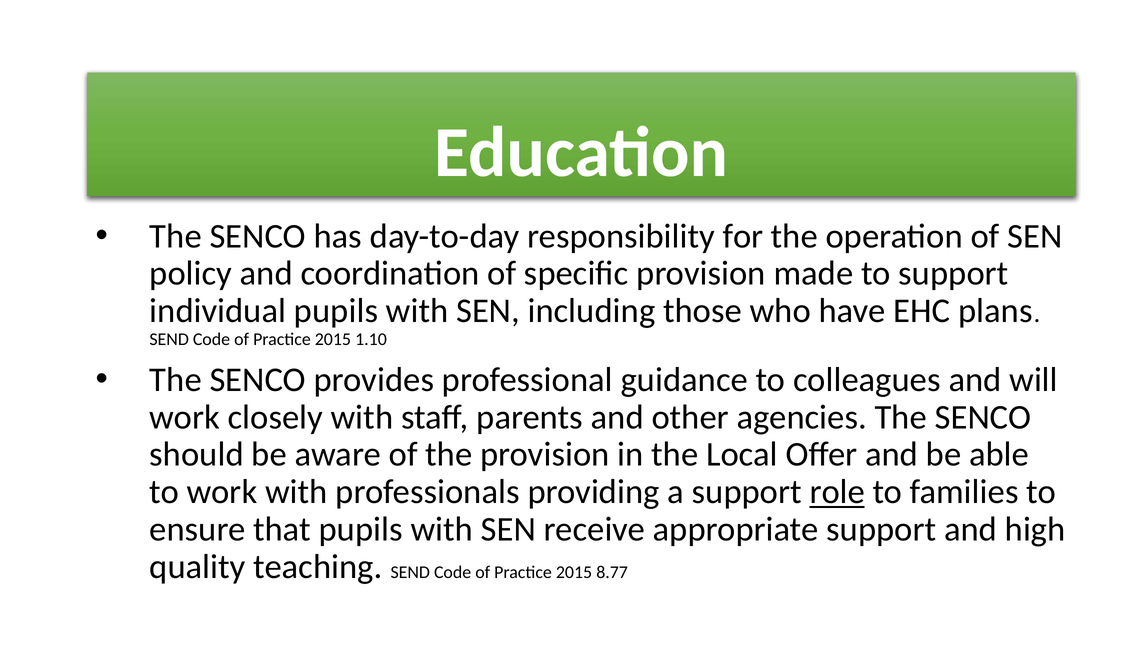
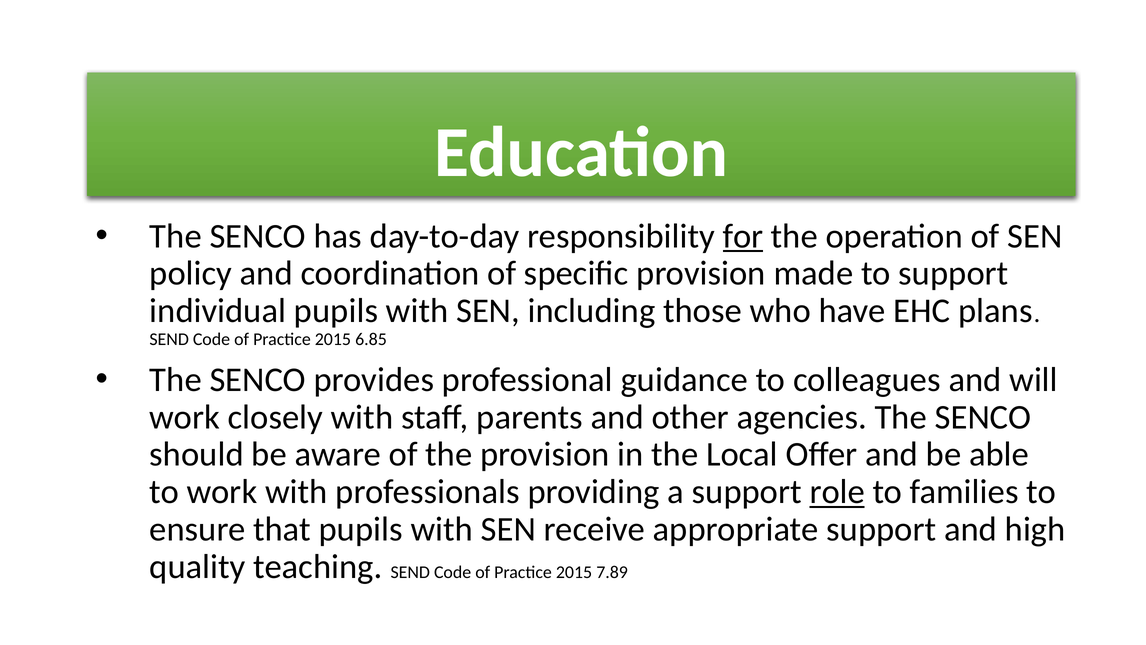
for underline: none -> present (743, 236)
1.10: 1.10 -> 6.85 (371, 339)
8.77: 8.77 -> 7.89 (612, 572)
